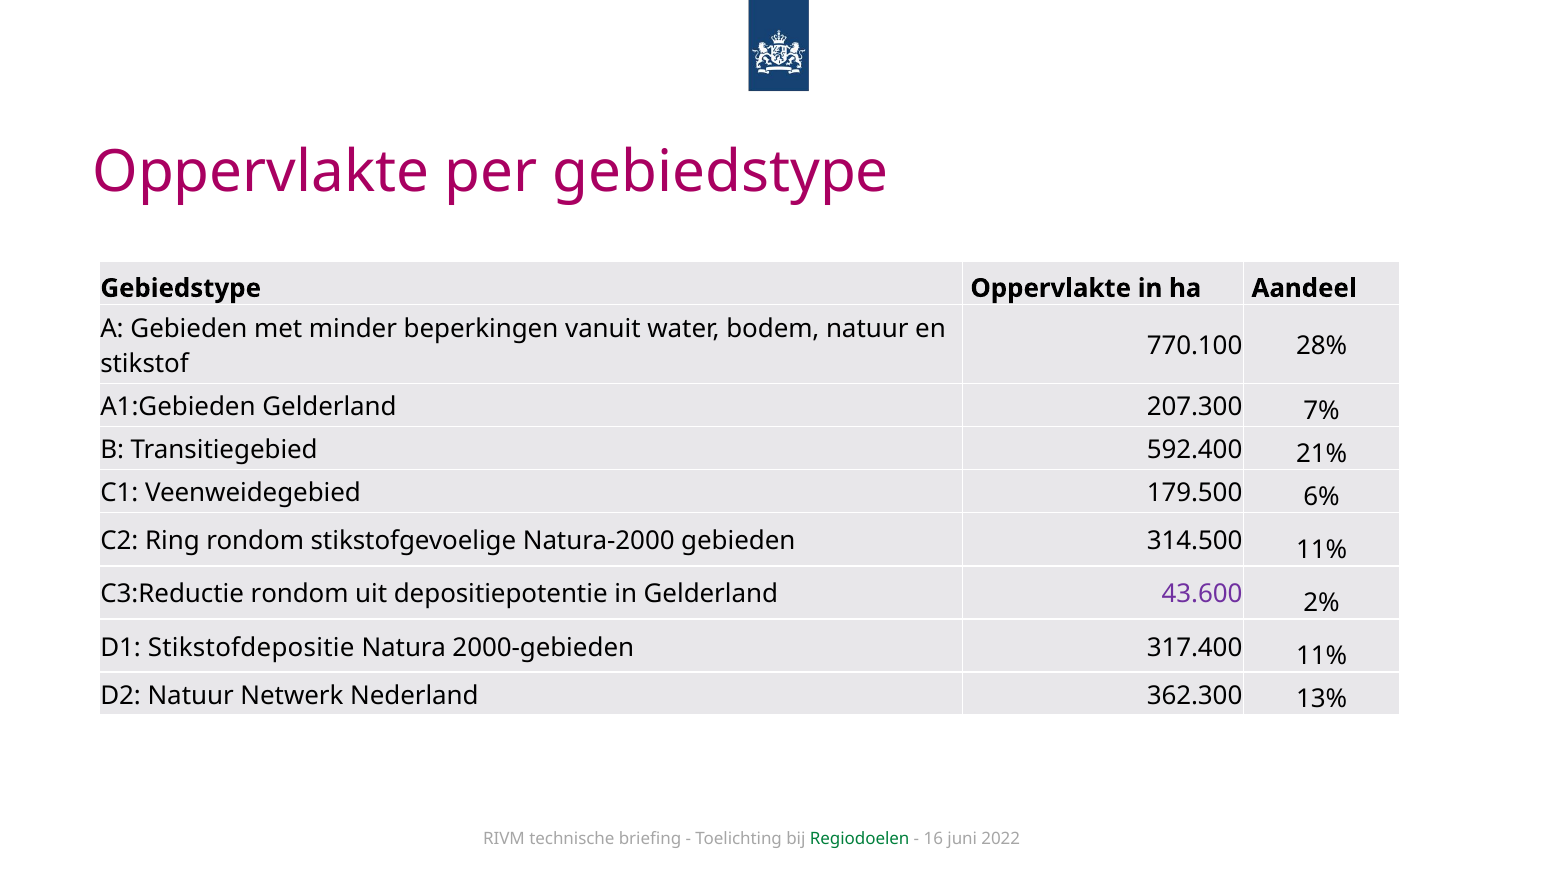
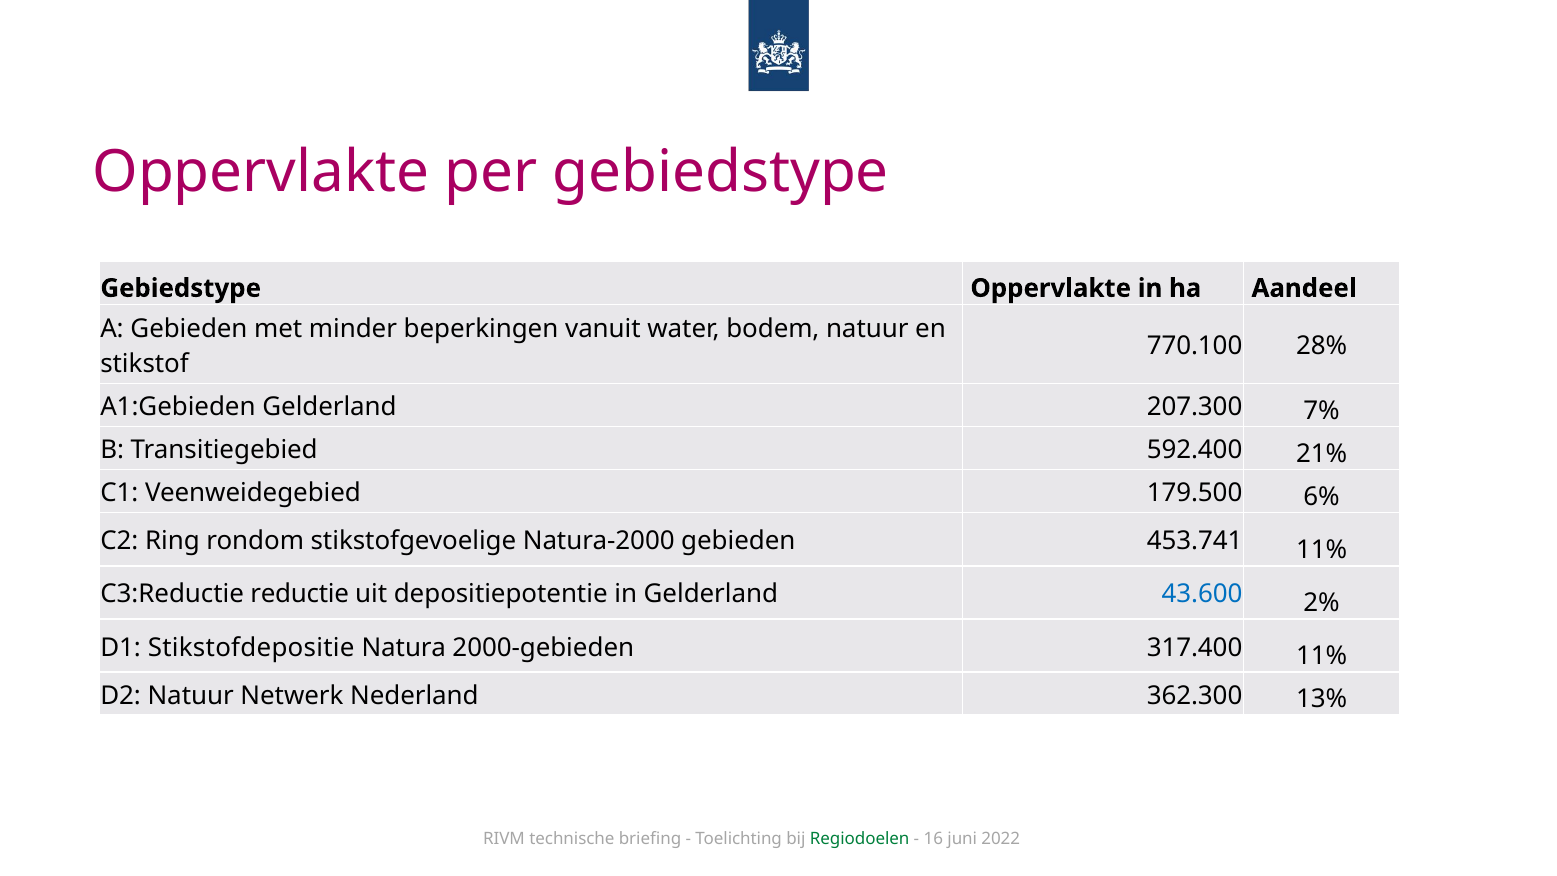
314.500: 314.500 -> 453.741 (1195, 541)
C3:Reductie rondom: rondom -> reductie (300, 594)
43.600 colour: purple -> blue (1202, 594)
